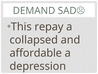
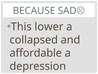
DEMAND: DEMAND -> BECAUSE (34, 11)
repay: repay -> lower (49, 27)
